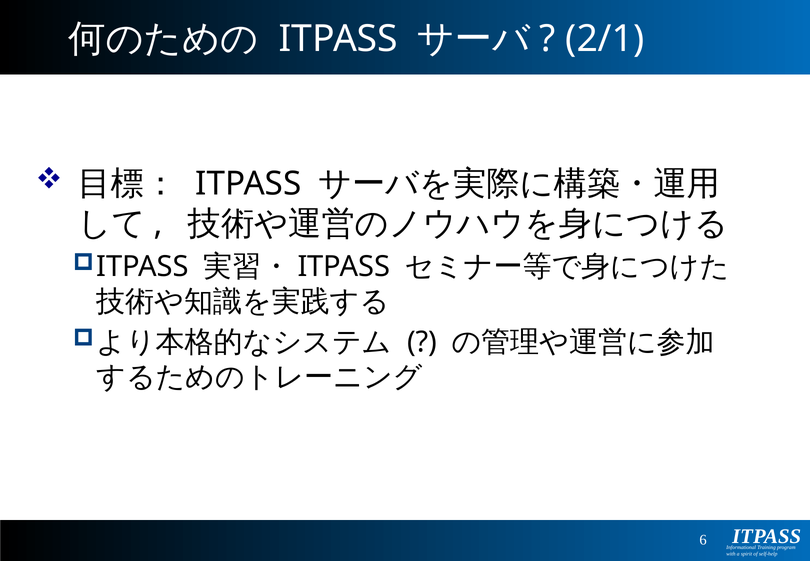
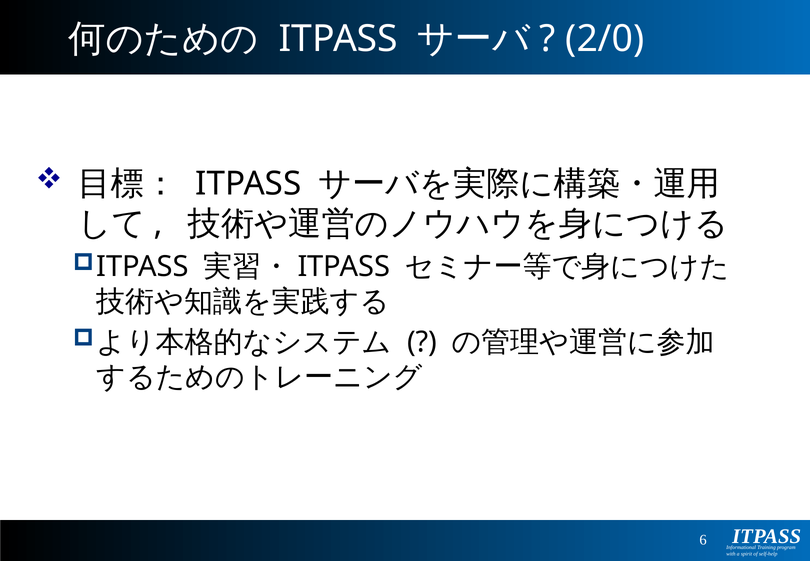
2/1: 2/1 -> 2/0 (605, 39)
